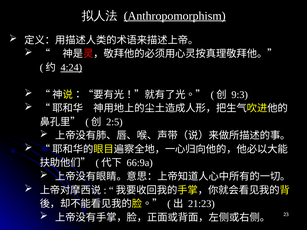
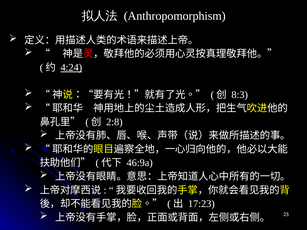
Anthropomorphism underline: present -> none (175, 16)
9:3: 9:3 -> 8:3 (240, 95)
2:5: 2:5 -> 2:8 (114, 122)
66:9a: 66:9a -> 46:9a (140, 163)
21:23: 21:23 -> 17:23 (201, 204)
